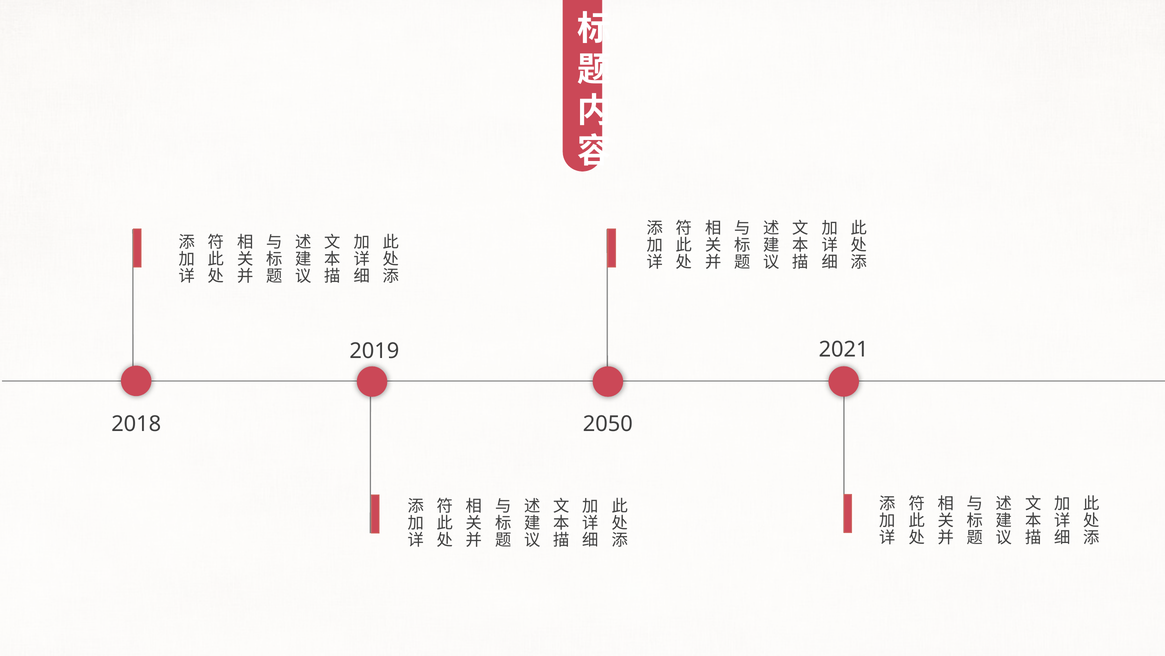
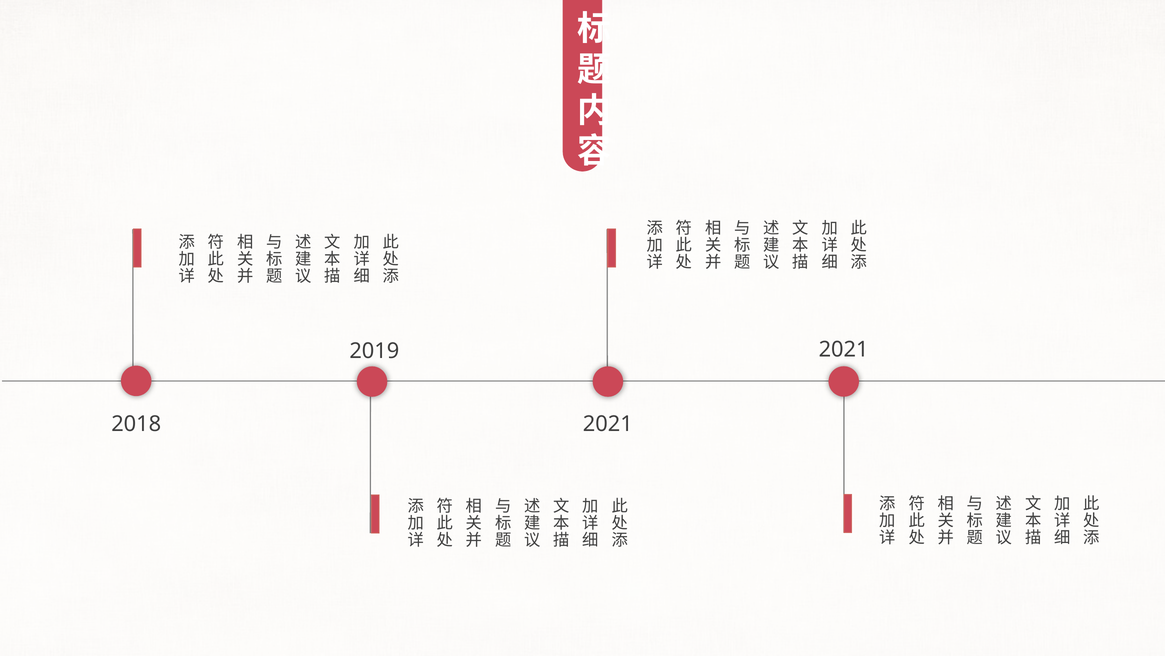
2050: 2050 -> 2021 (608, 424)
